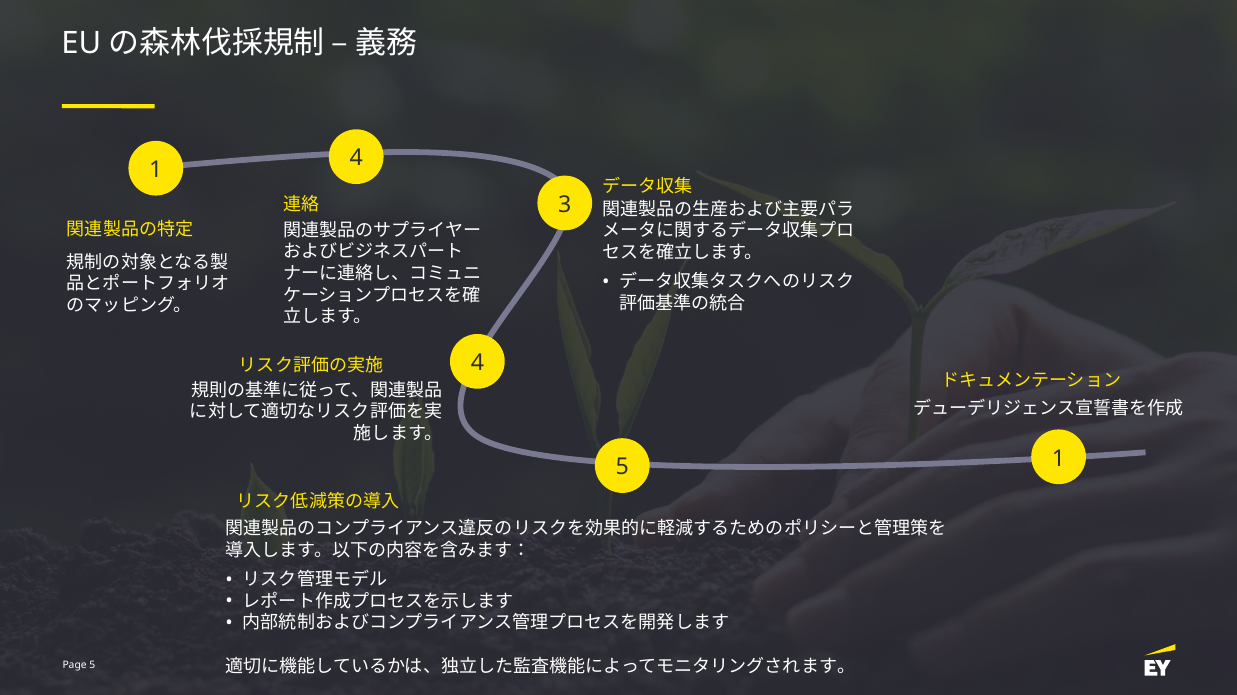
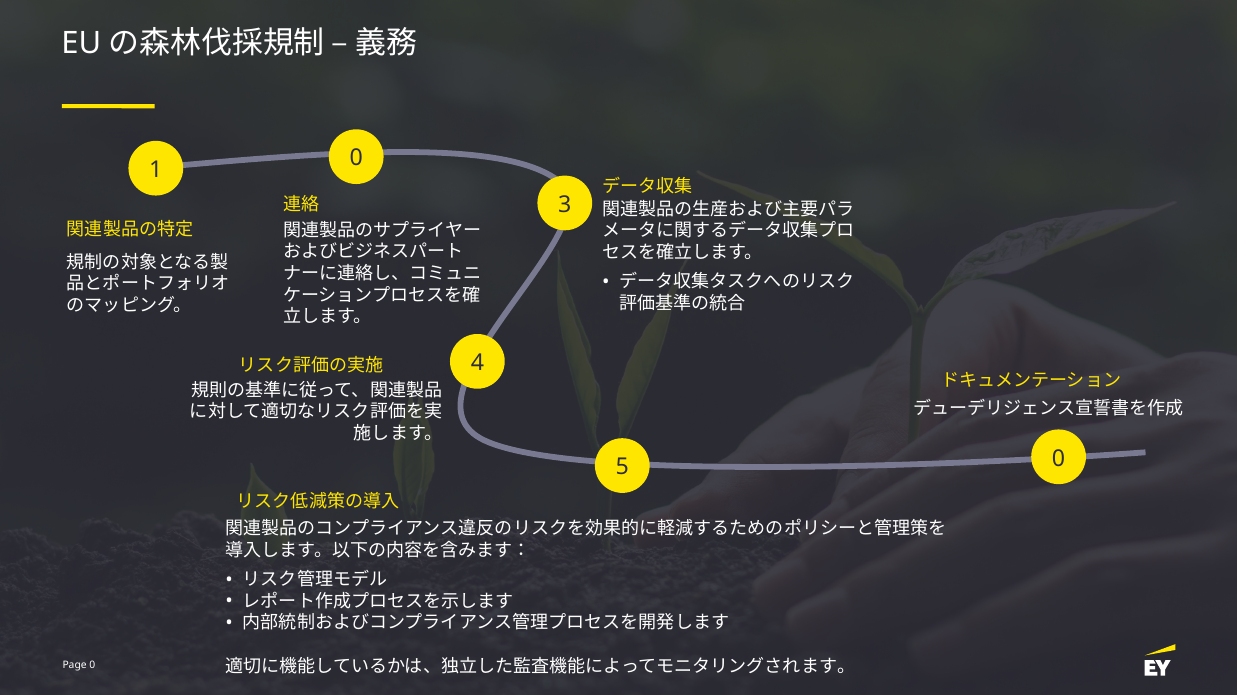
1 4: 4 -> 0 (356, 158)
5 1: 1 -> 0 (1059, 459)
5: 5 -> 0 (92, 665)
